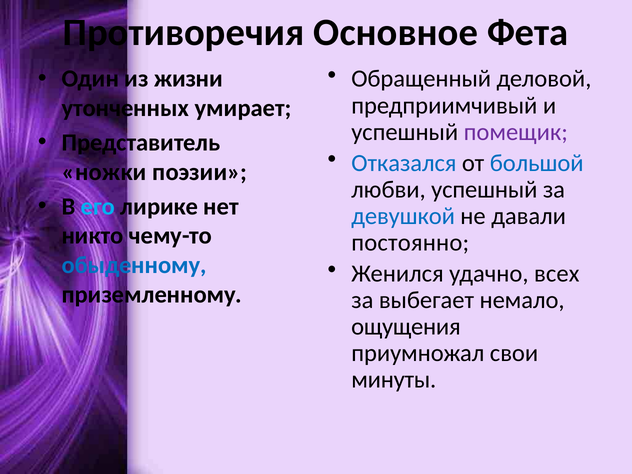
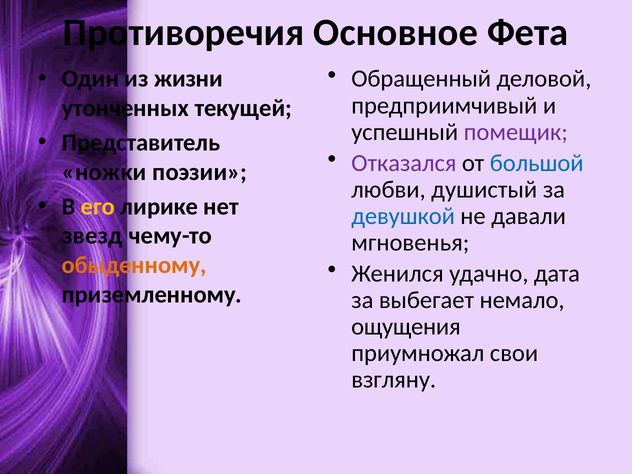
умирает: умирает -> текущей (243, 108)
Отказался colour: blue -> purple (404, 163)
любви успешный: успешный -> душистый (484, 189)
его colour: light blue -> yellow (98, 206)
никто: никто -> звезд (92, 236)
постоянно: постоянно -> мгновенья (410, 243)
обыденному colour: blue -> orange (134, 265)
всех: всех -> дата (557, 274)
минуты: минуты -> взгляну (394, 380)
